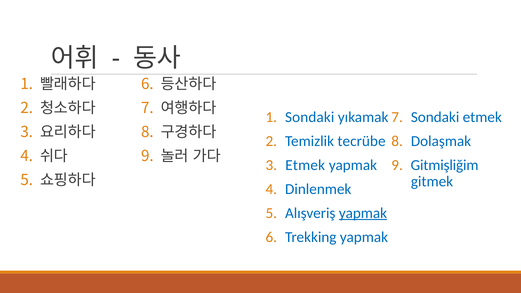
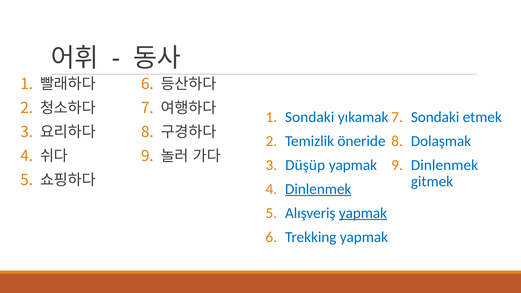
tecrübe: tecrübe -> öneride (362, 141)
Etmek: Etmek -> Düşüp (305, 165)
Gitmişliğim: Gitmişliğim -> Dinlenmek (444, 165)
Dinlenmek underline: none -> present (318, 189)
